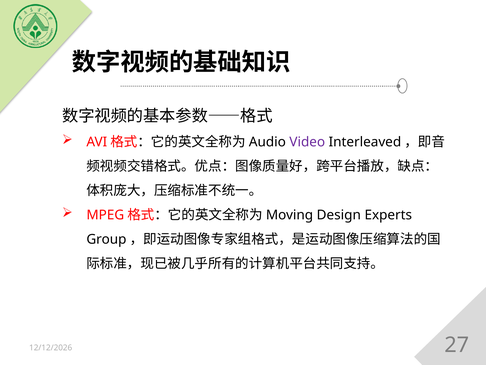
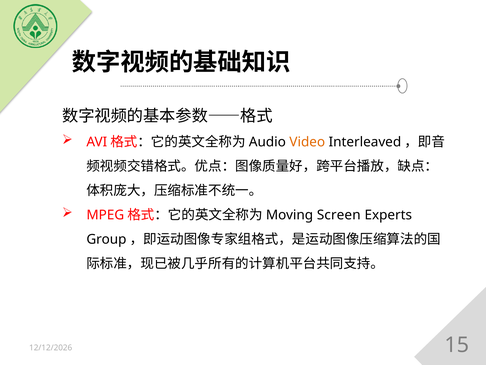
Video colour: purple -> orange (307, 142)
Design: Design -> Screen (339, 215)
27: 27 -> 15 (457, 345)
